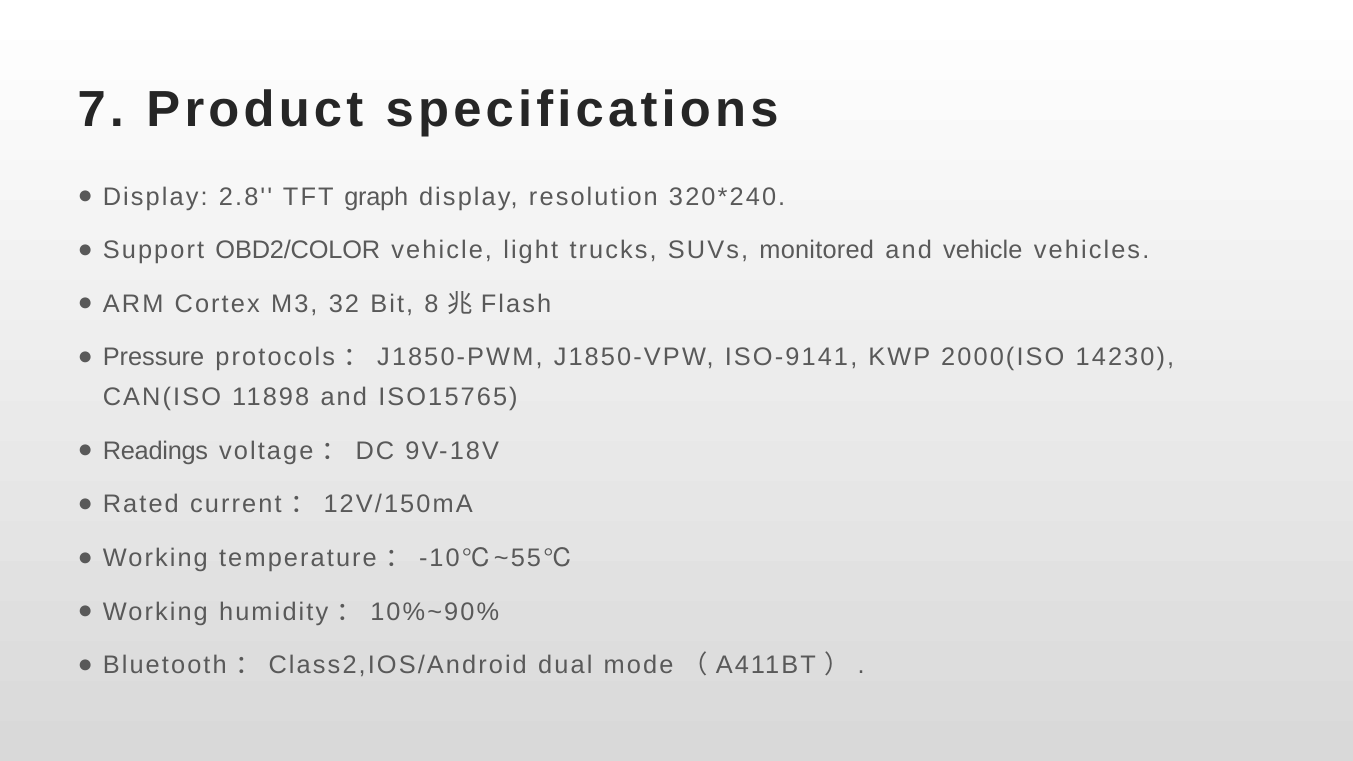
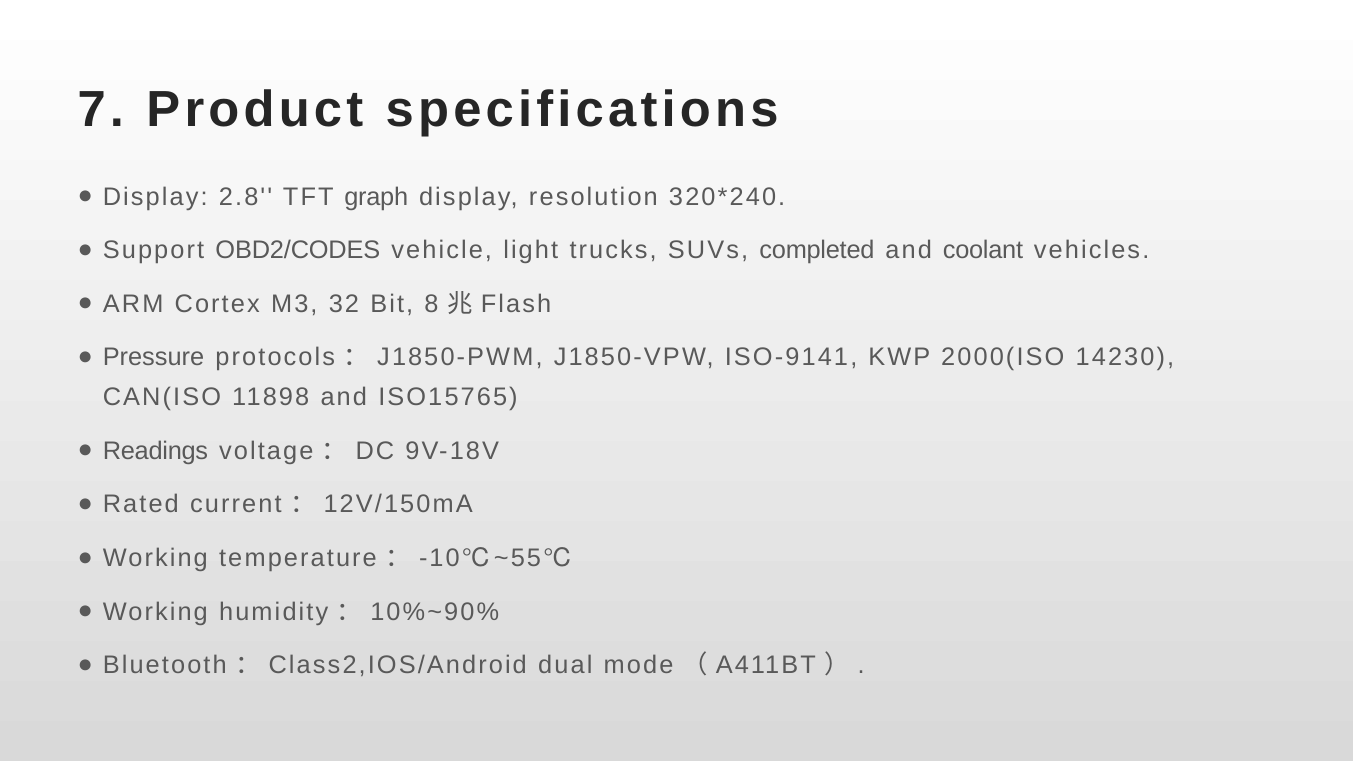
OBD2/COLOR: OBD2/COLOR -> OBD2/CODES (298, 250)
monitored: monitored -> completed (817, 250)
and vehicle: vehicle -> coolant (983, 250)
